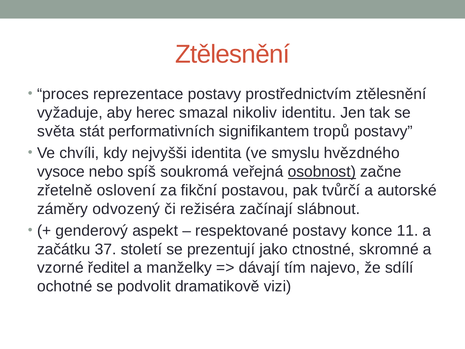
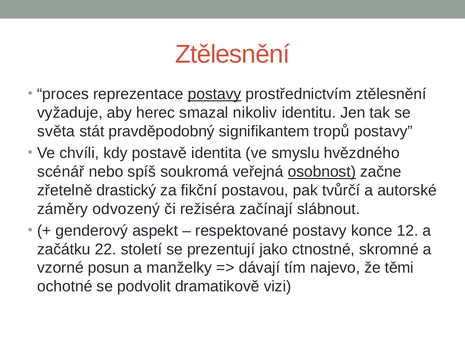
postavy underline: none -> present (215, 94)
performativních: performativních -> pravděpodobný (162, 131)
nejvyšši: nejvyšši -> postavě (159, 153)
vysoce: vysoce -> scénář (61, 172)
oslovení: oslovení -> drastický (126, 190)
11: 11 -> 12 (408, 230)
37: 37 -> 22 (106, 249)
ředitel: ředitel -> posun (109, 268)
sdílí: sdílí -> těmi (399, 268)
